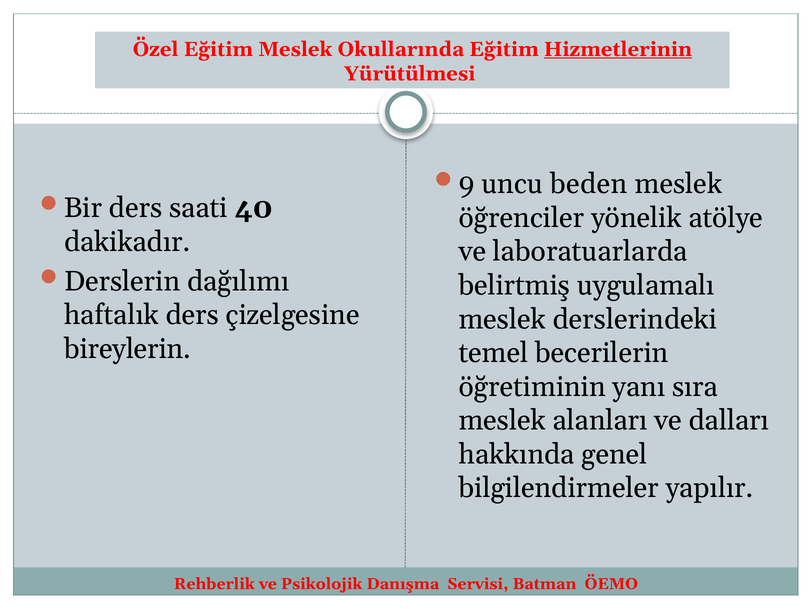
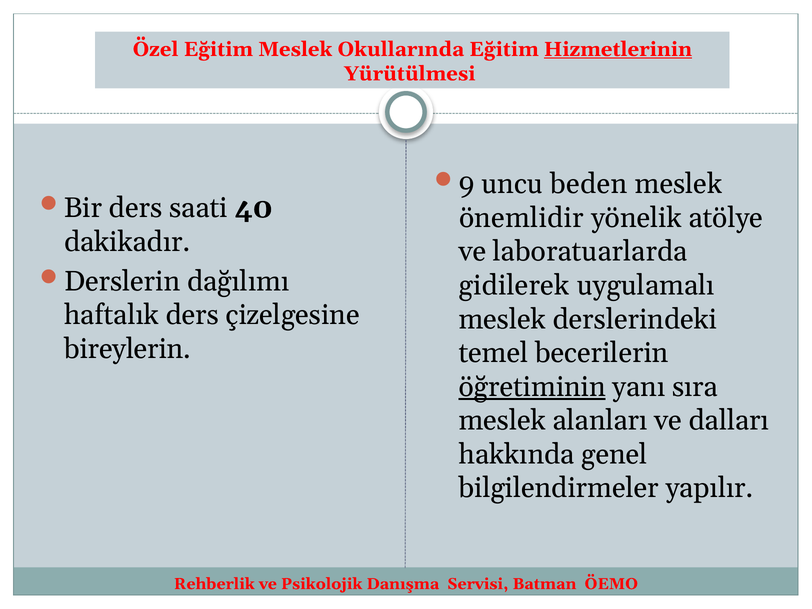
öğrenciler: öğrenciler -> önemlidir (521, 218)
belirtmiş: belirtmiş -> gidilerek (514, 285)
öğretiminin underline: none -> present (532, 387)
